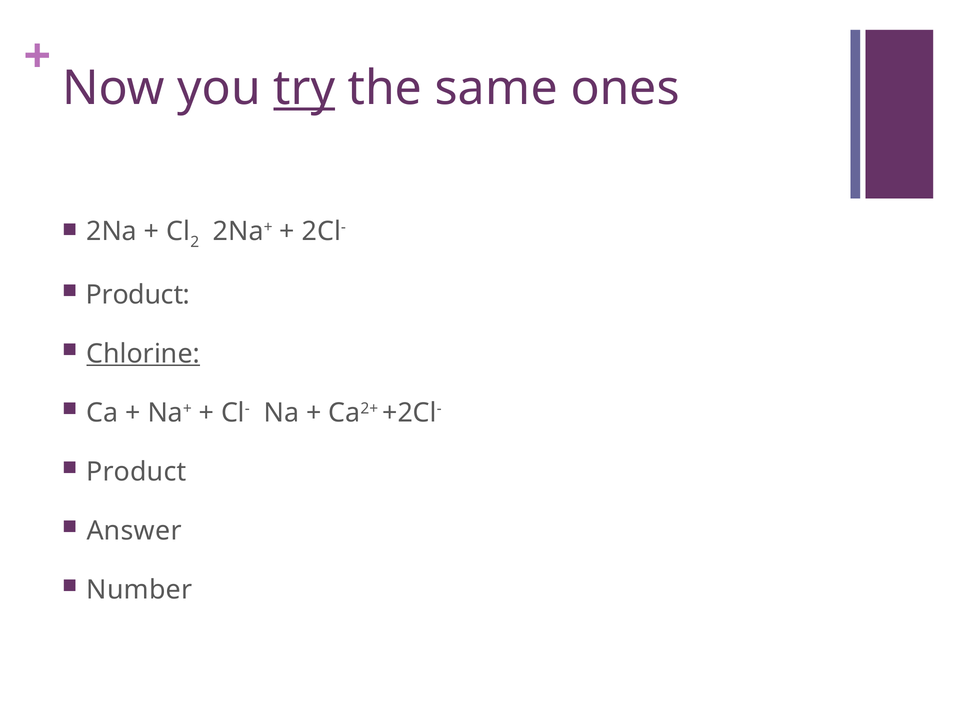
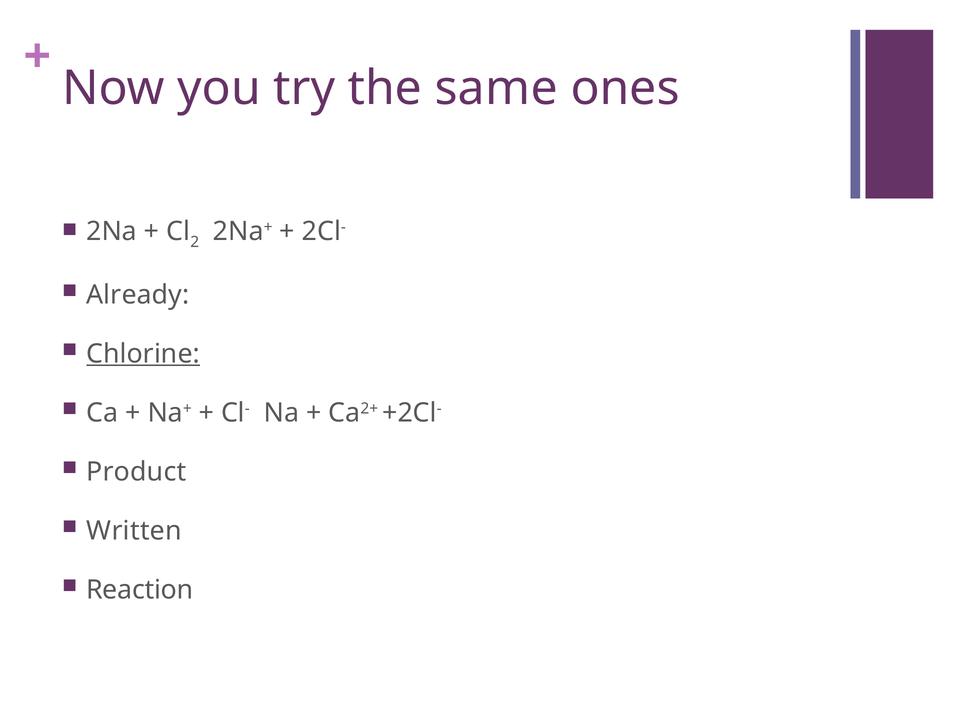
try underline: present -> none (304, 88)
Product: Product -> Already (138, 295)
Answer: Answer -> Written (134, 531)
Number: Number -> Reaction (140, 590)
